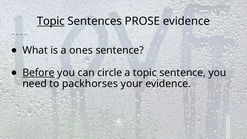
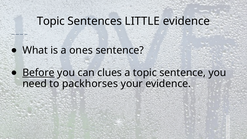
Topic underline: present -> none (51, 21)
PROSE: PROSE -> LITTLE (142, 21)
circle: circle -> clues (110, 73)
